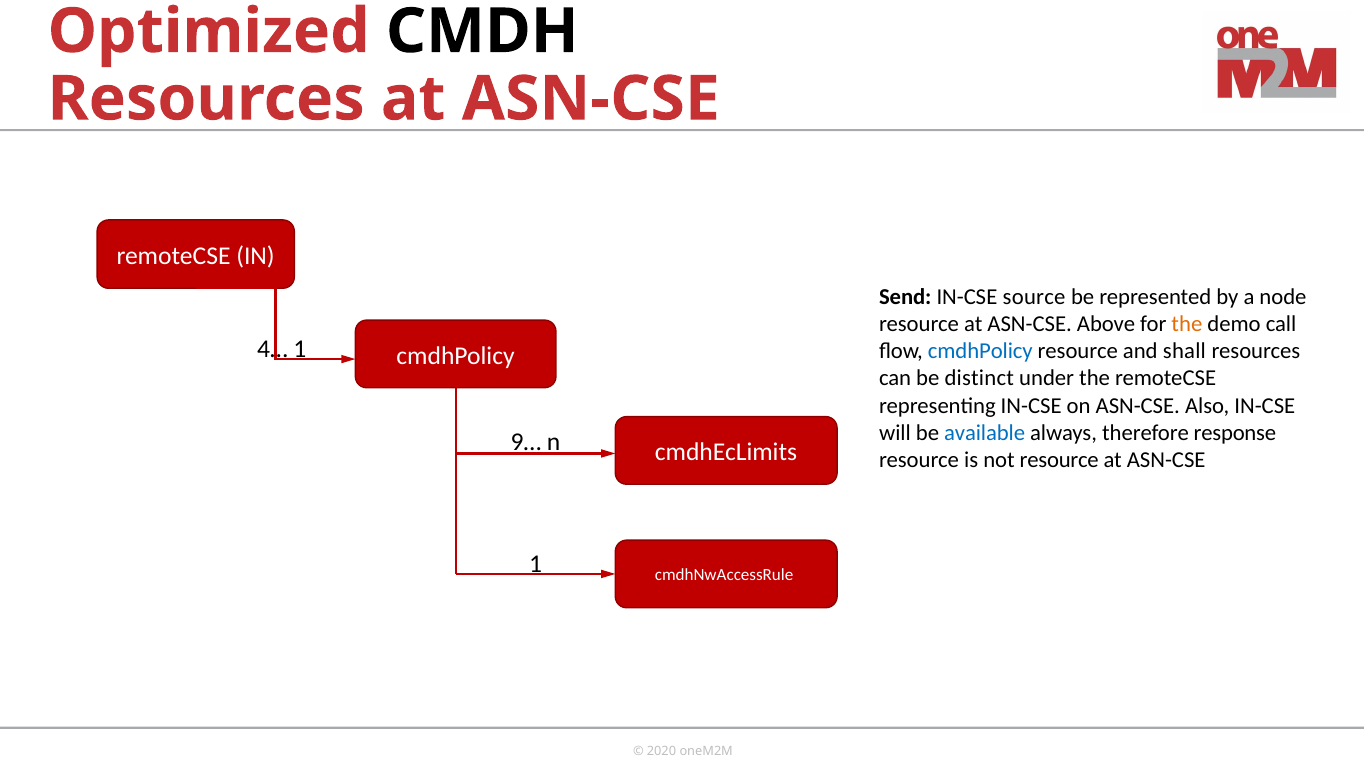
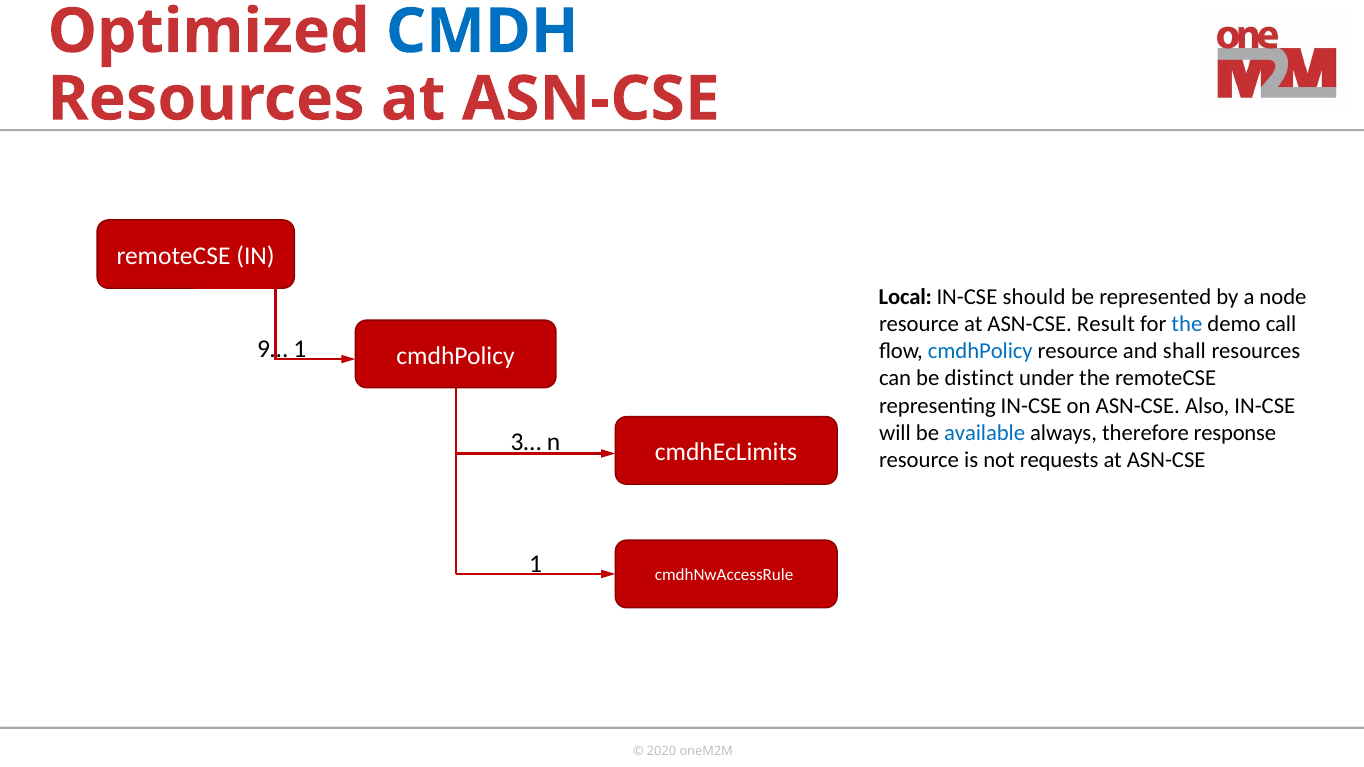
CMDH colour: black -> blue (482, 31)
Send: Send -> Local (905, 297)
source: source -> should (1034, 297)
Above: Above -> Result (1106, 324)
the colour: orange -> blue (1187, 324)
4…: 4… -> 9… (272, 349)
9…: 9… -> 3… (526, 442)
not resource: resource -> requests (1059, 460)
